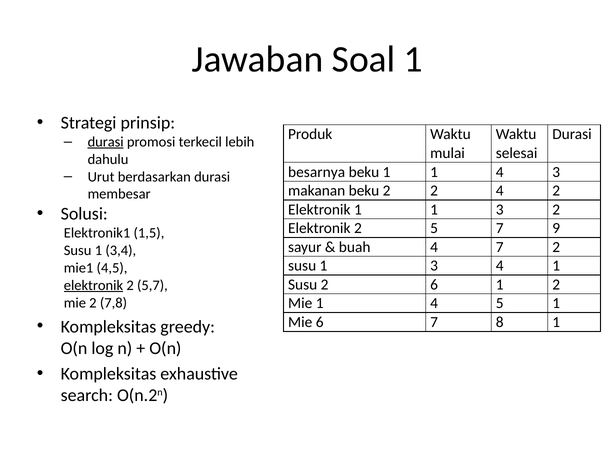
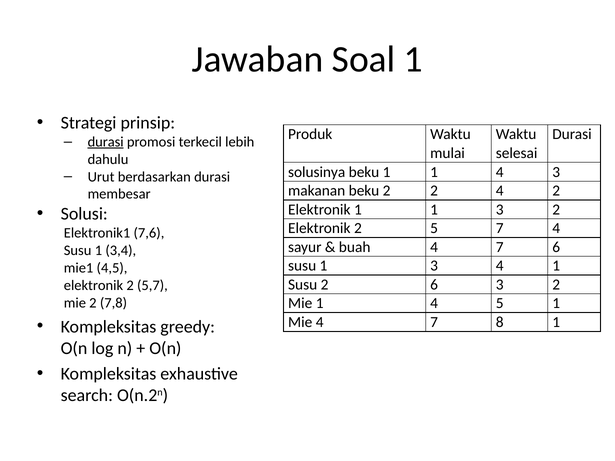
besarnya: besarnya -> solusinya (317, 172)
7 9: 9 -> 4 (556, 228)
1,5: 1,5 -> 7,6 (149, 233)
7 2: 2 -> 6 (556, 247)
6 1: 1 -> 3 (500, 285)
elektronik underline: present -> none (93, 286)
Mie 6: 6 -> 4 (320, 322)
